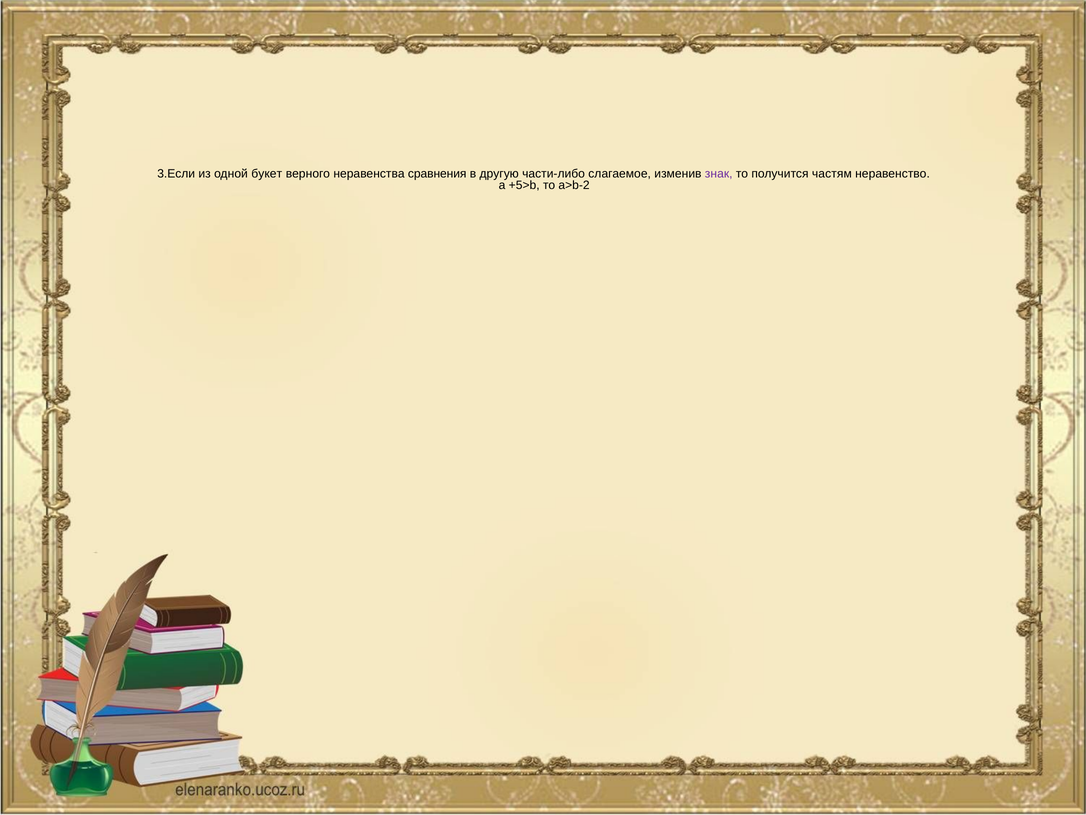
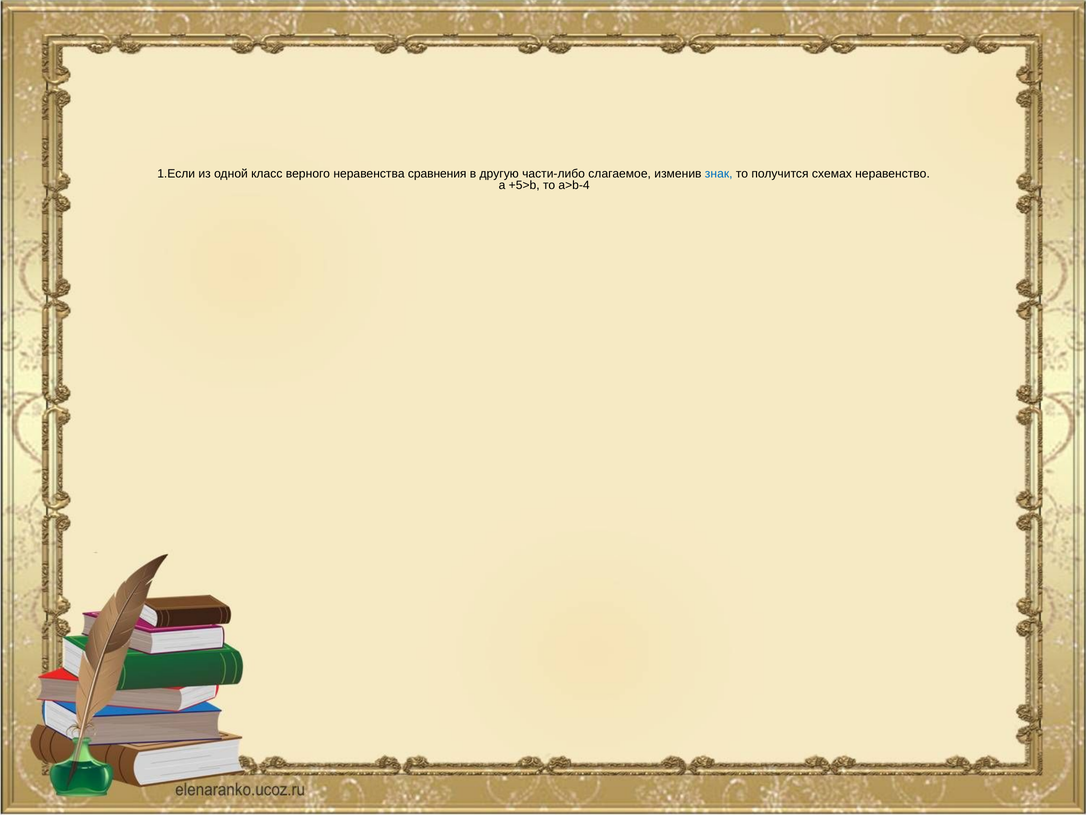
3.Если: 3.Если -> 1.Если (176, 173)
букет: букет -> класс (267, 173)
знак colour: purple -> blue (719, 173)
частям: частям -> схемах (832, 173)
a>b-2: a>b-2 -> a>b-4 (574, 185)
